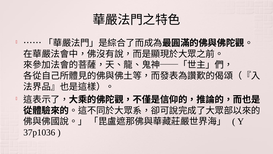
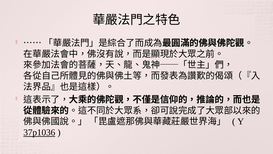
37p1036 underline: none -> present (39, 132)
